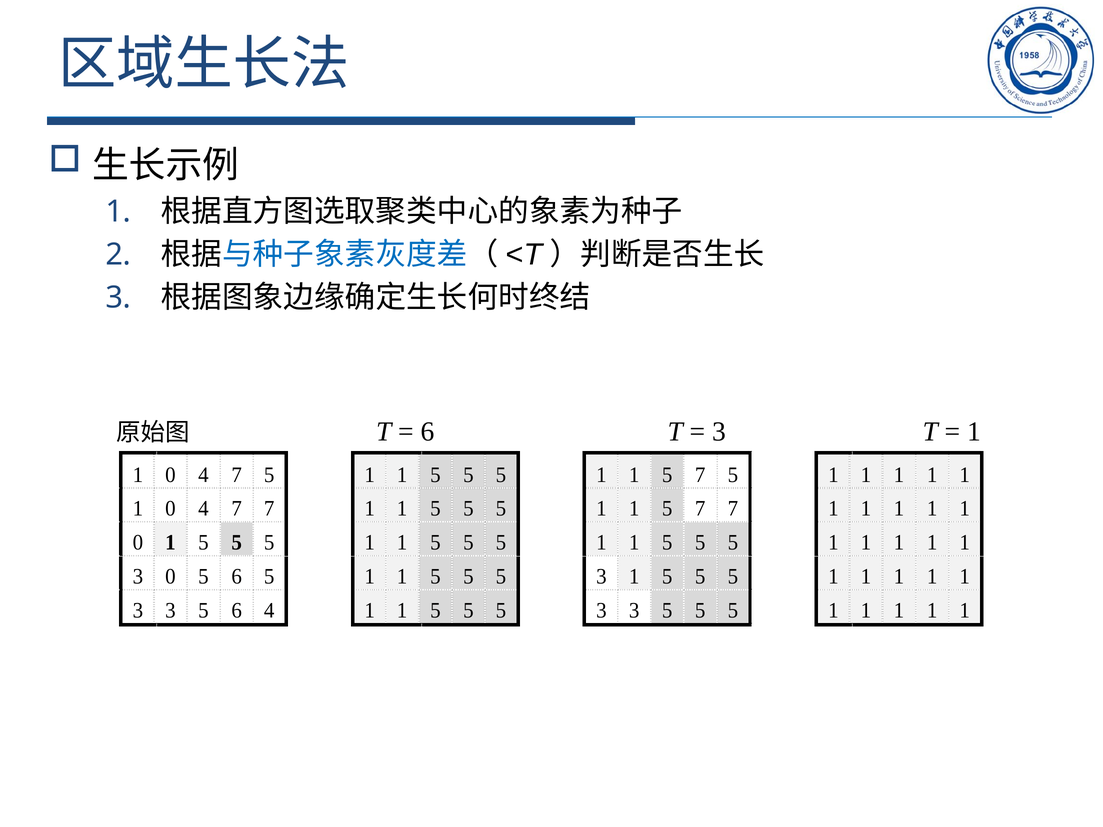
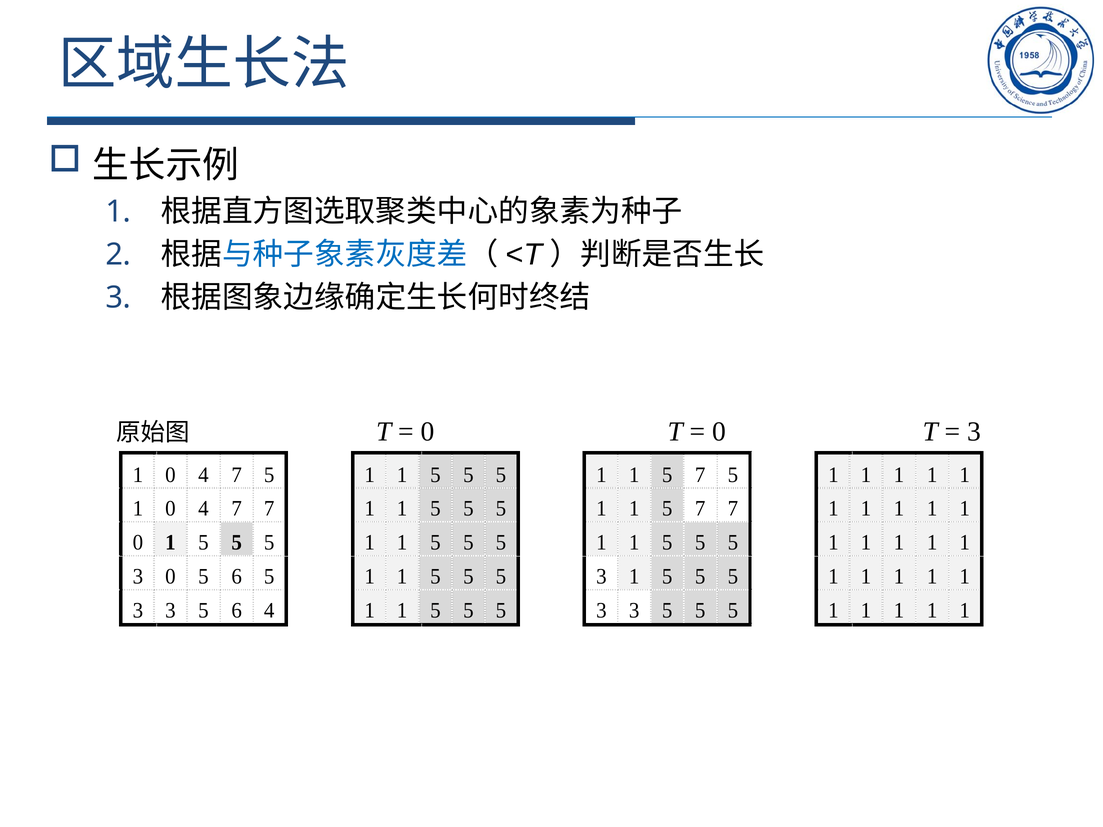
6: 6 -> 0 (428, 432)
3: 3 -> 0 (719, 432)
1: 1 -> 3 (974, 432)
